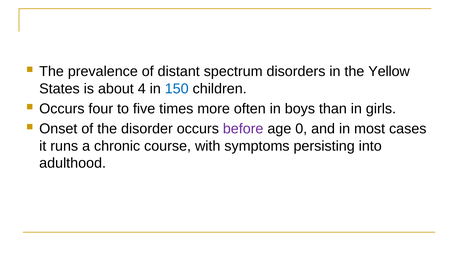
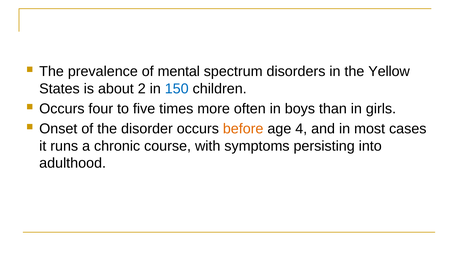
distant: distant -> mental (179, 71)
4: 4 -> 2 (142, 89)
before colour: purple -> orange (243, 129)
0: 0 -> 4 (301, 129)
